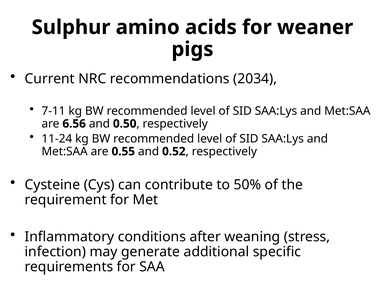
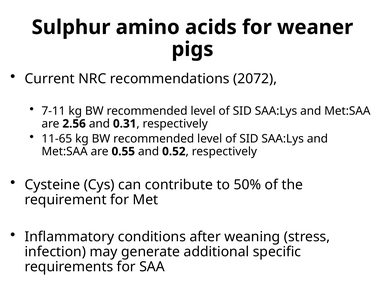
2034: 2034 -> 2072 (255, 79)
6.56: 6.56 -> 2.56 (74, 124)
0.50: 0.50 -> 0.31 (125, 124)
11-24: 11-24 -> 11-65 (57, 139)
